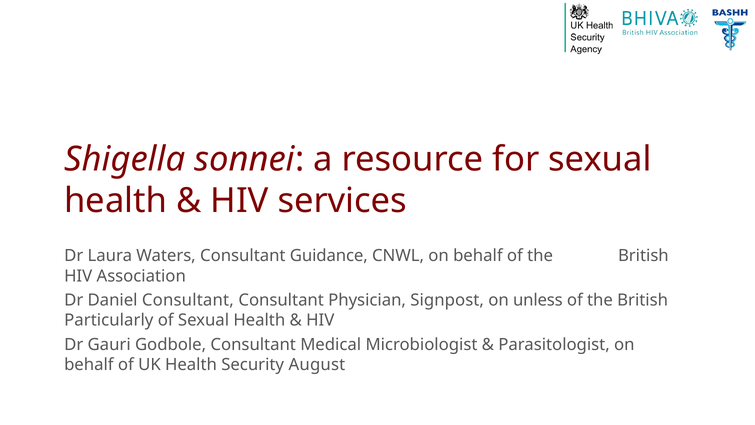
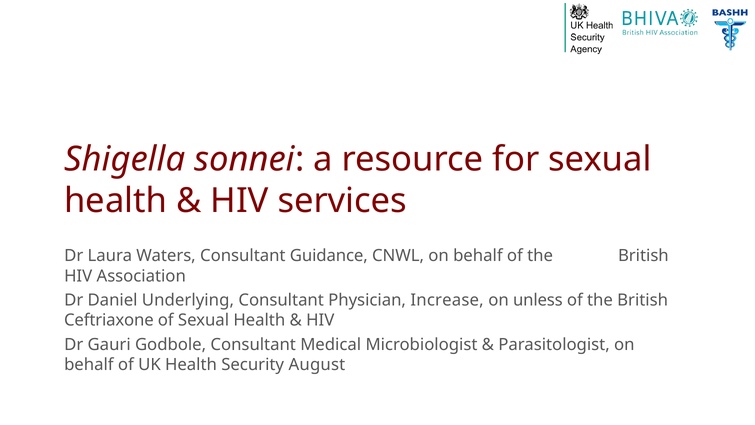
Daniel Consultant: Consultant -> Underlying (188, 300)
Signpost: Signpost -> Increase (447, 300)
Particularly: Particularly -> Ceftriaxone (109, 320)
